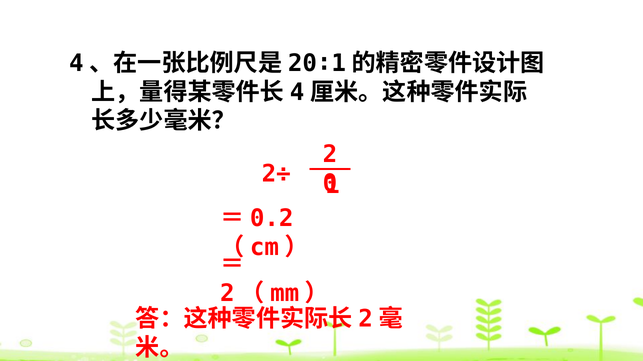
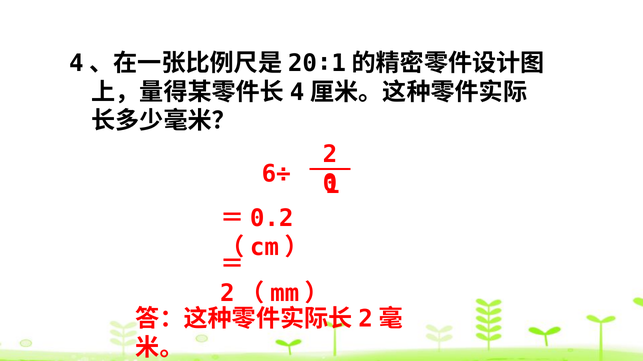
2÷: 2÷ -> 6÷ (276, 174)
